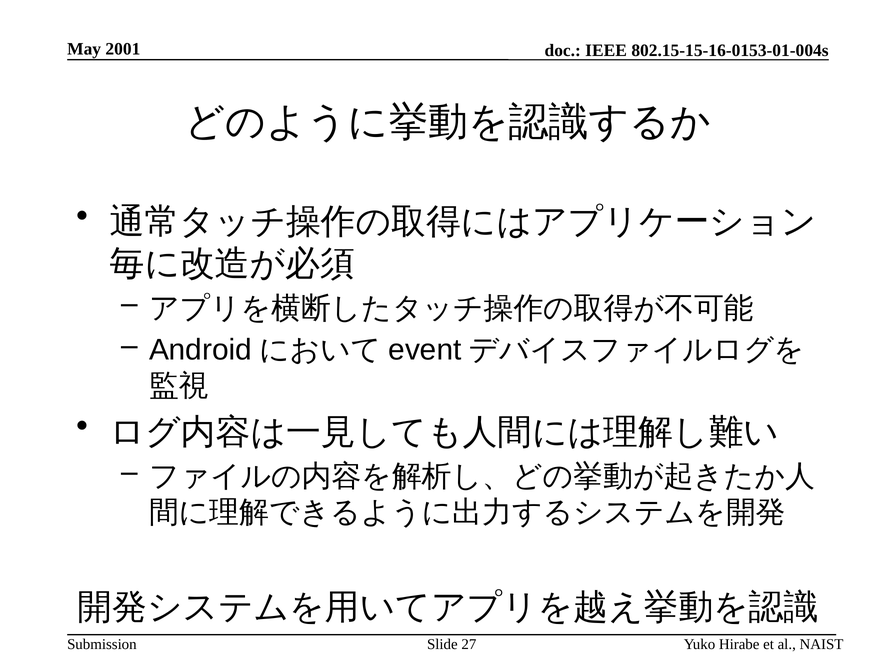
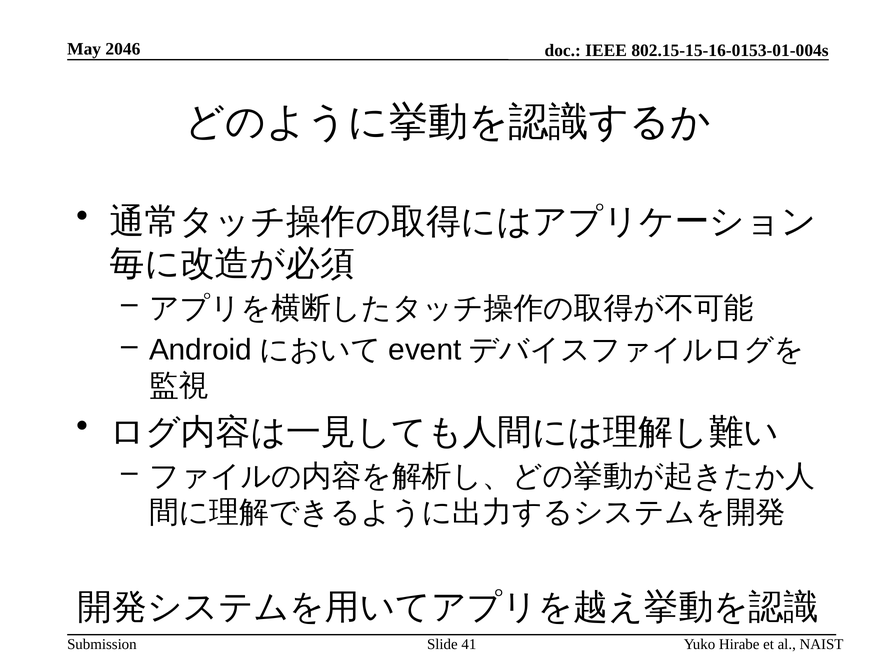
2001: 2001 -> 2046 (123, 49)
27: 27 -> 41 (469, 644)
